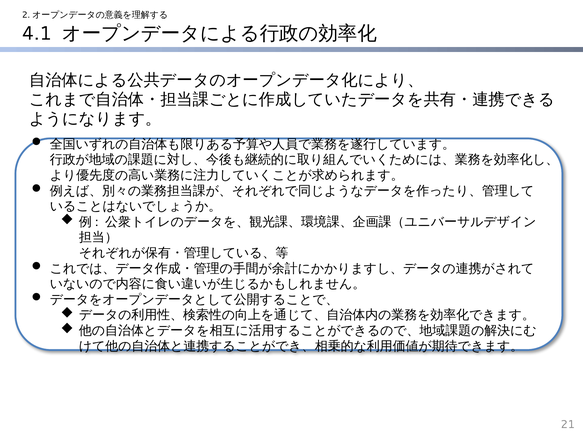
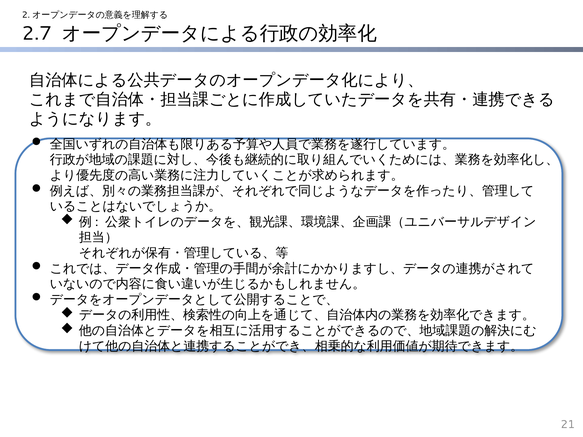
4.1: 4.1 -> 2.7 (37, 33)
